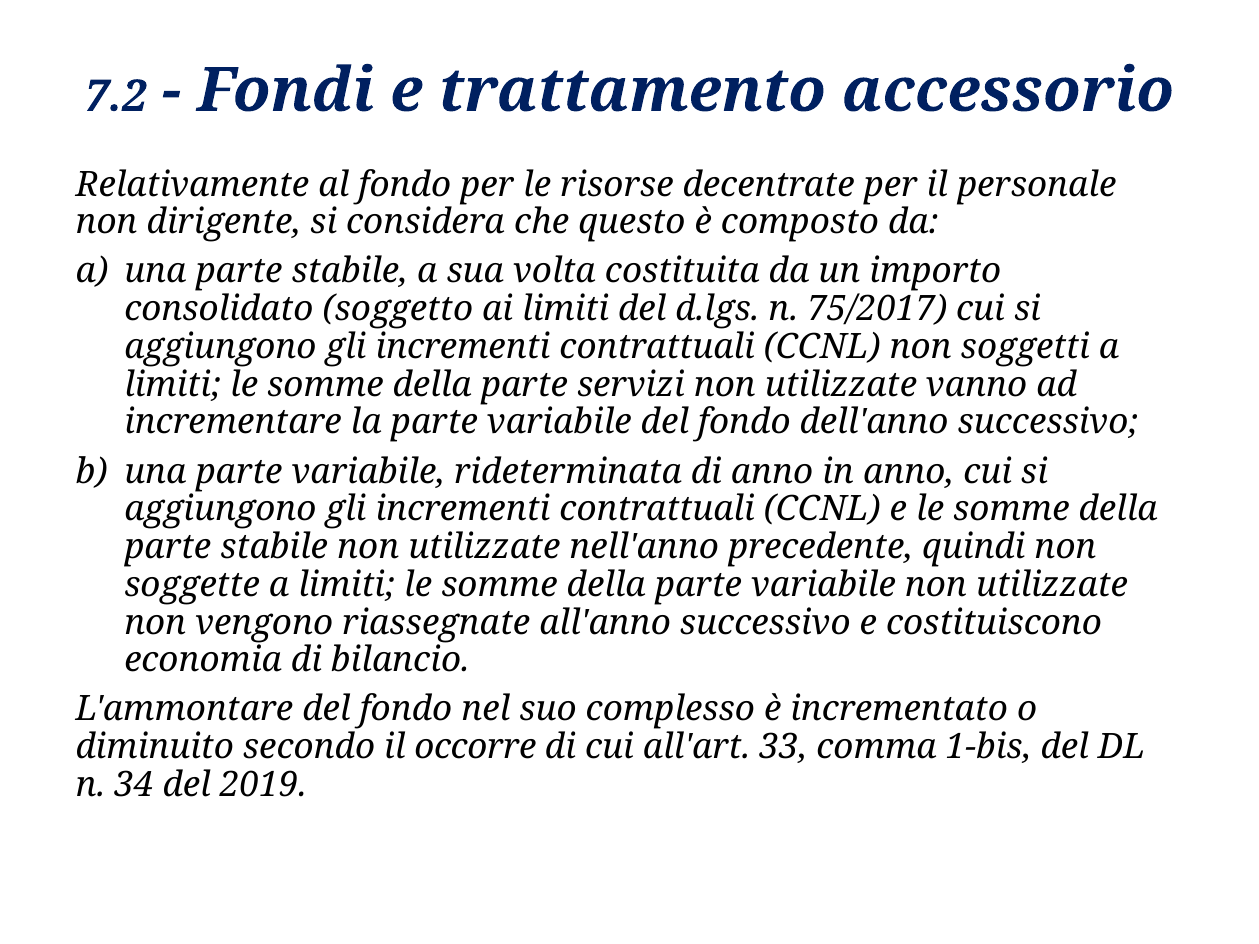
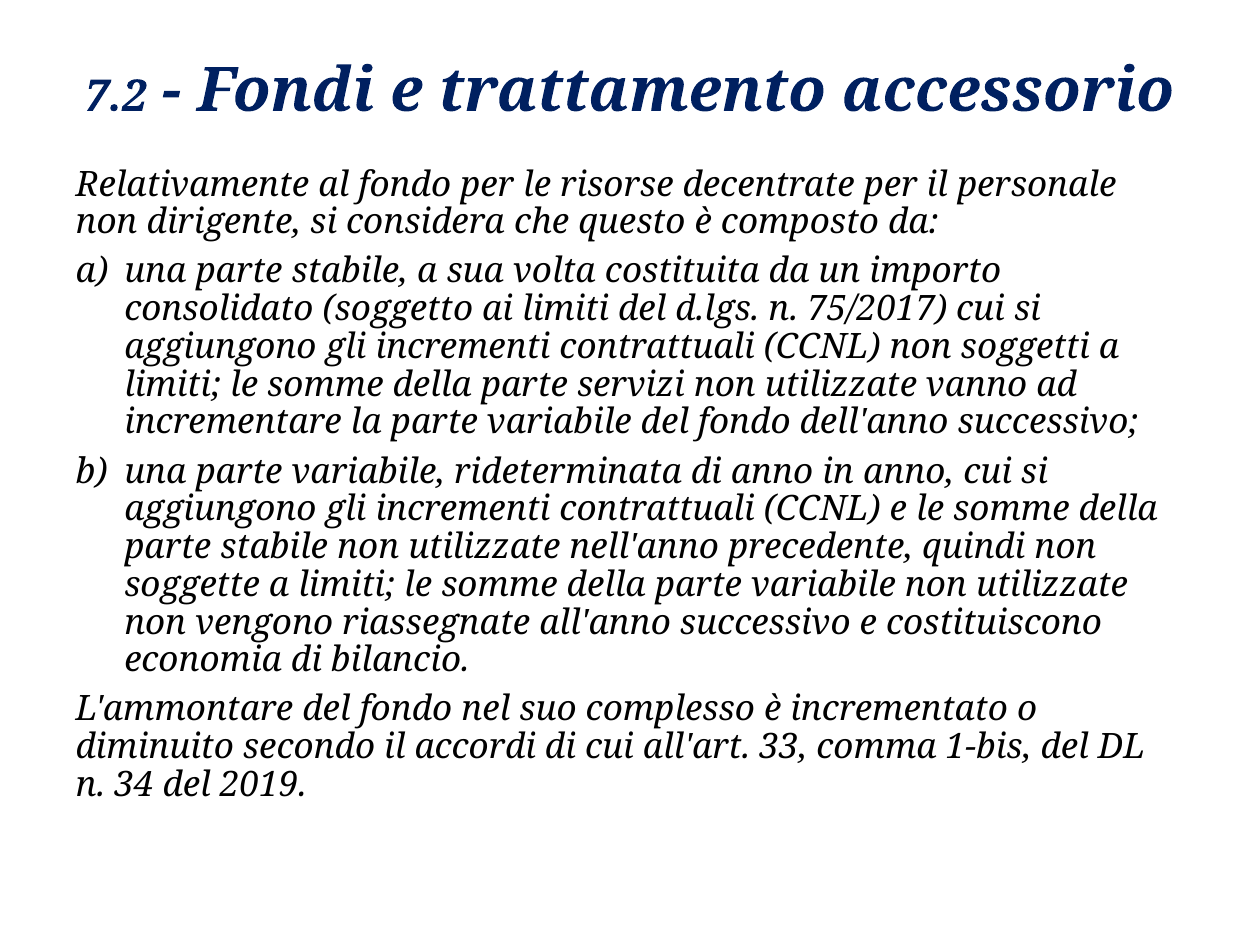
occorre: occorre -> accordi (475, 747)
